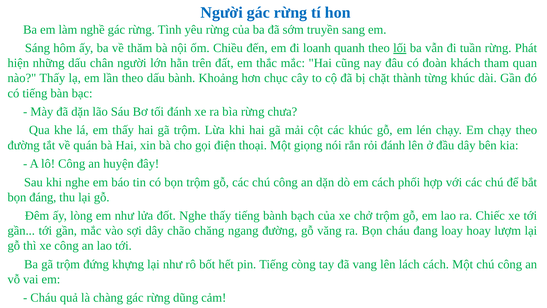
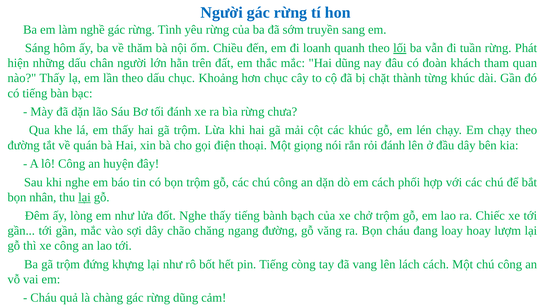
Hai cũng: cũng -> dũng (348, 63)
dấu bành: bành -> chục (182, 78)
đáng: đáng -> nhân (43, 197)
lại underline: none -> present (85, 197)
